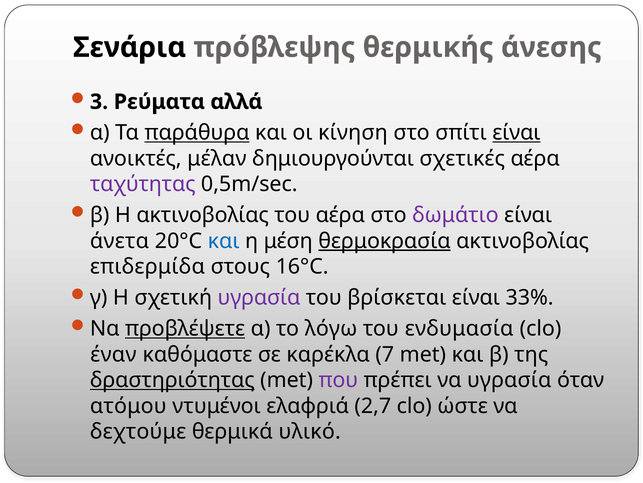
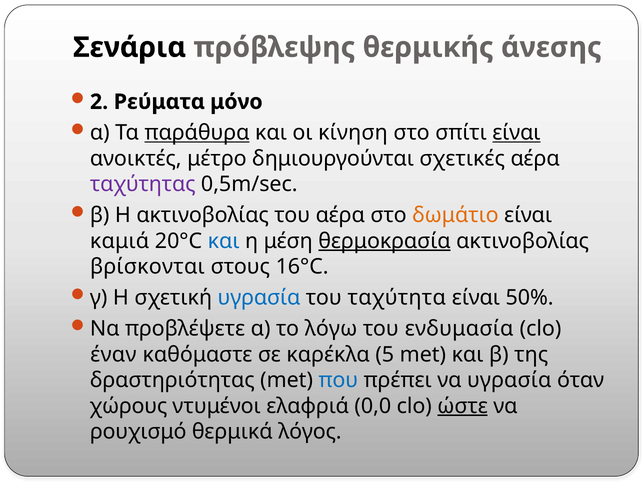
3: 3 -> 2 (99, 102)
αλλά: αλλά -> μόνο (236, 102)
μέλαν: μέλαν -> μέτρο (217, 158)
δωμάτιο colour: purple -> orange (455, 215)
άνετα: άνετα -> καμιά (120, 241)
επιδερμίδα: επιδερμίδα -> βρίσκονται (147, 266)
υγρασία colour: purple -> blue (259, 297)
βρίσκεται: βρίσκεται -> ταχύτητα (397, 297)
33%: 33% -> 50% (530, 297)
προβλέψετε underline: present -> none (185, 328)
7: 7 -> 5 (385, 354)
δραστηριότητας underline: present -> none (172, 380)
που colour: purple -> blue (338, 380)
ατόμου: ατόμου -> χώρους (128, 405)
2,7: 2,7 -> 0,0 (373, 405)
ώστε underline: none -> present (463, 405)
δεχτούμε: δεχτούμε -> ρουχισμό (138, 431)
υλικό: υλικό -> λόγος (310, 431)
